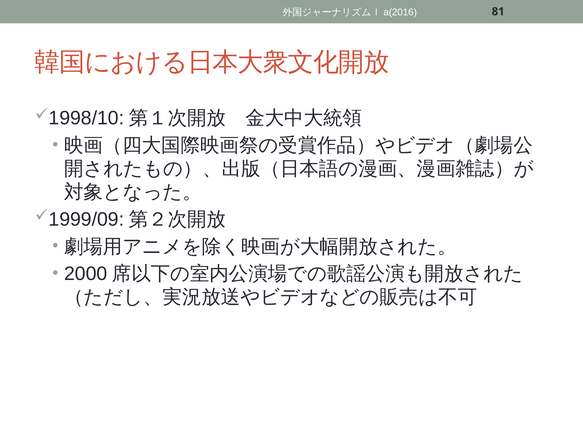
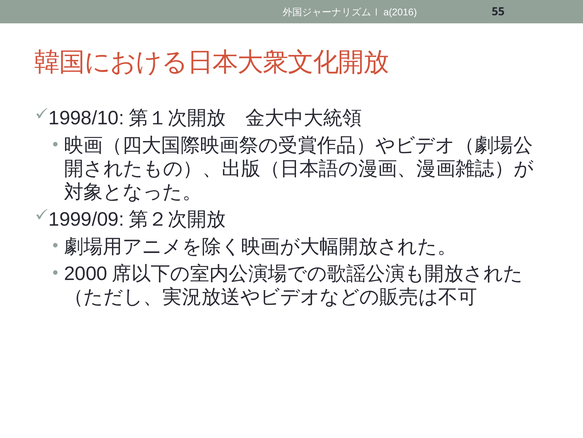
81: 81 -> 55 (498, 12)
